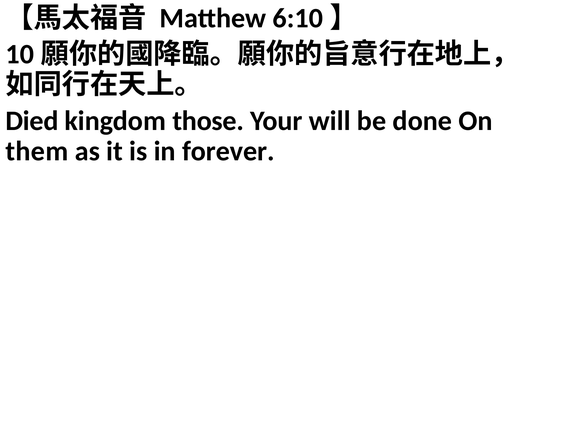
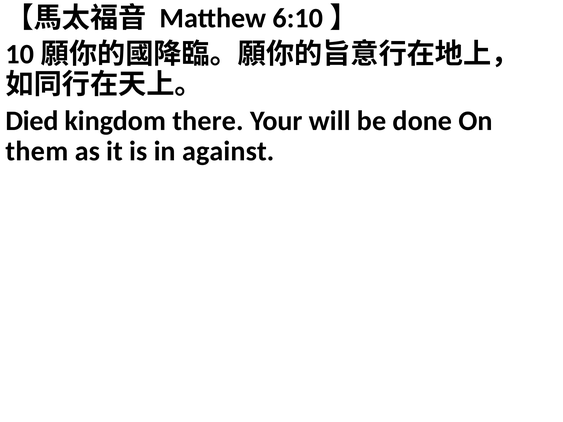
those: those -> there (208, 121)
forever: forever -> against (228, 151)
